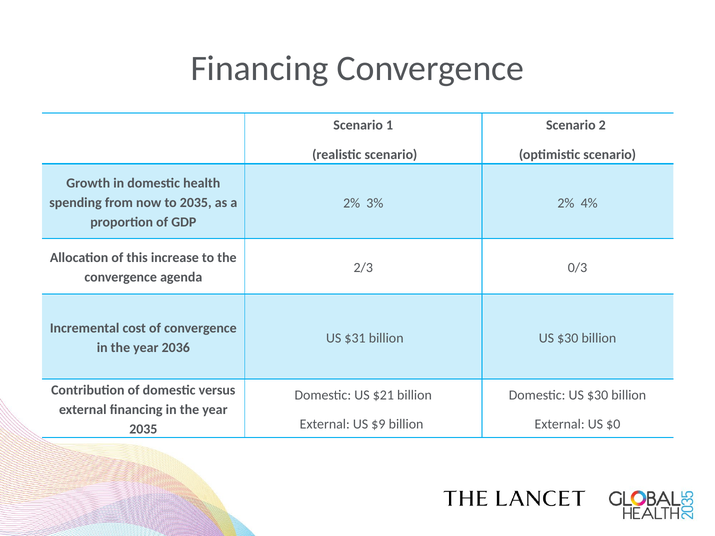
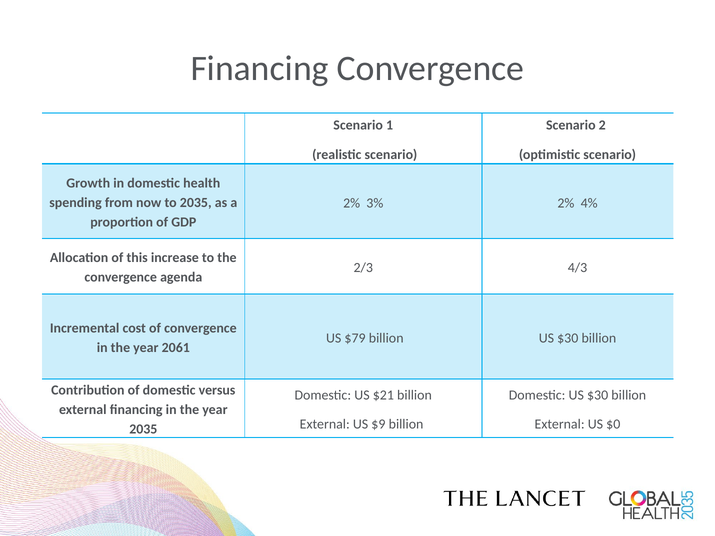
0/3: 0/3 -> 4/3 (578, 268)
$31: $31 -> $79 (355, 338)
2036: 2036 -> 2061 (176, 348)
